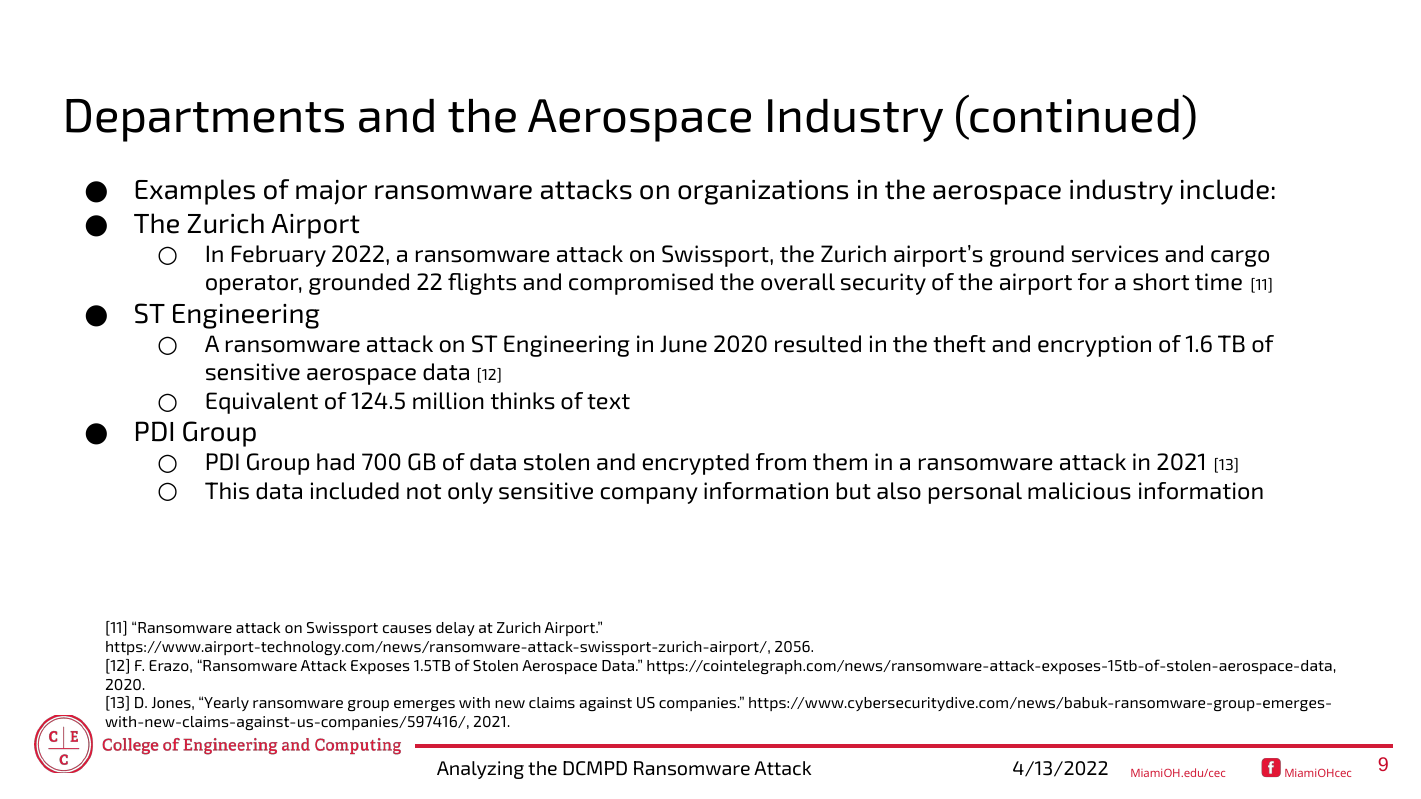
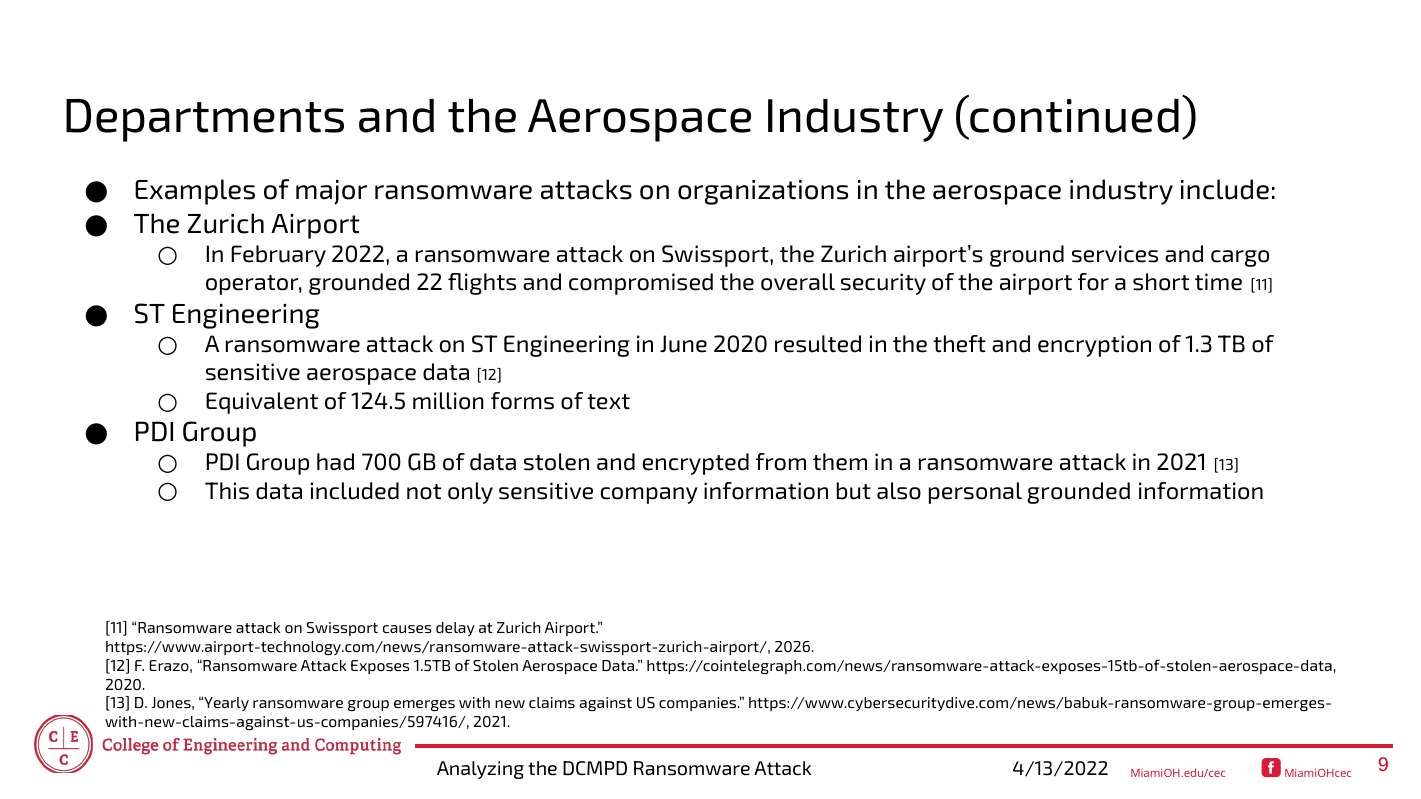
1.6: 1.6 -> 1.3 (1199, 345)
thinks: thinks -> forms (523, 401)
personal malicious: malicious -> grounded (1079, 491)
2056: 2056 -> 2026 (794, 647)
